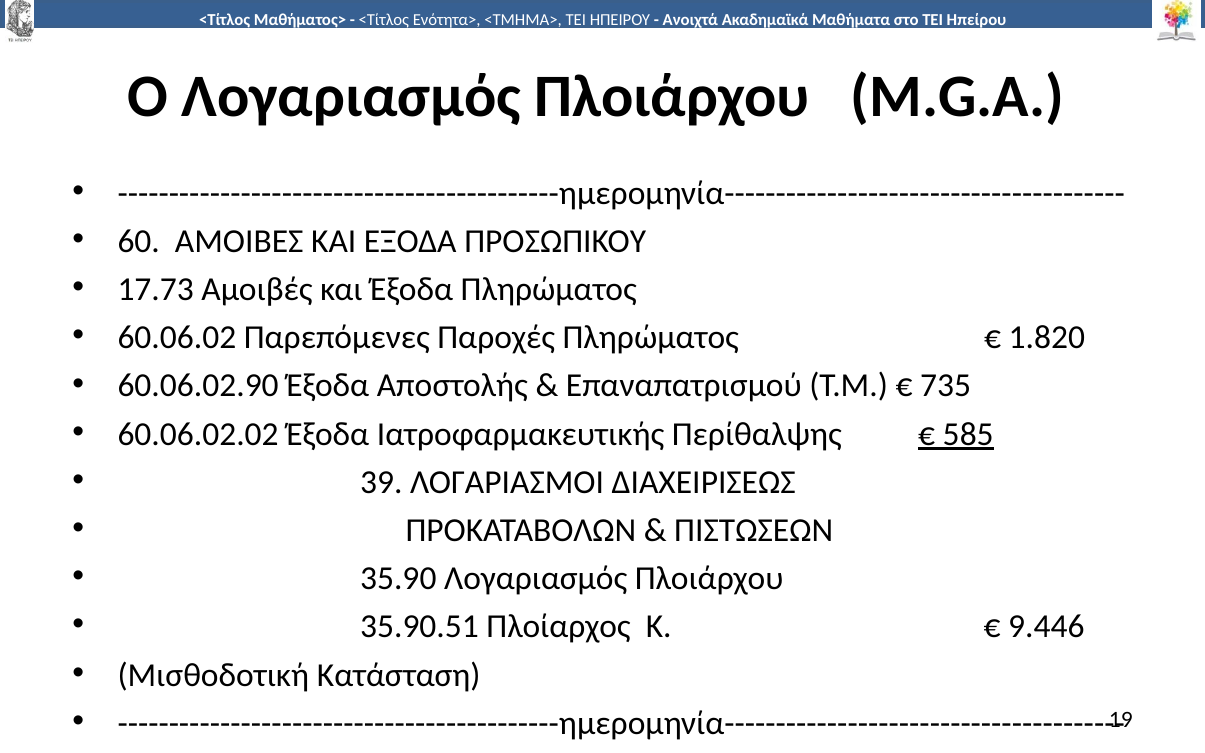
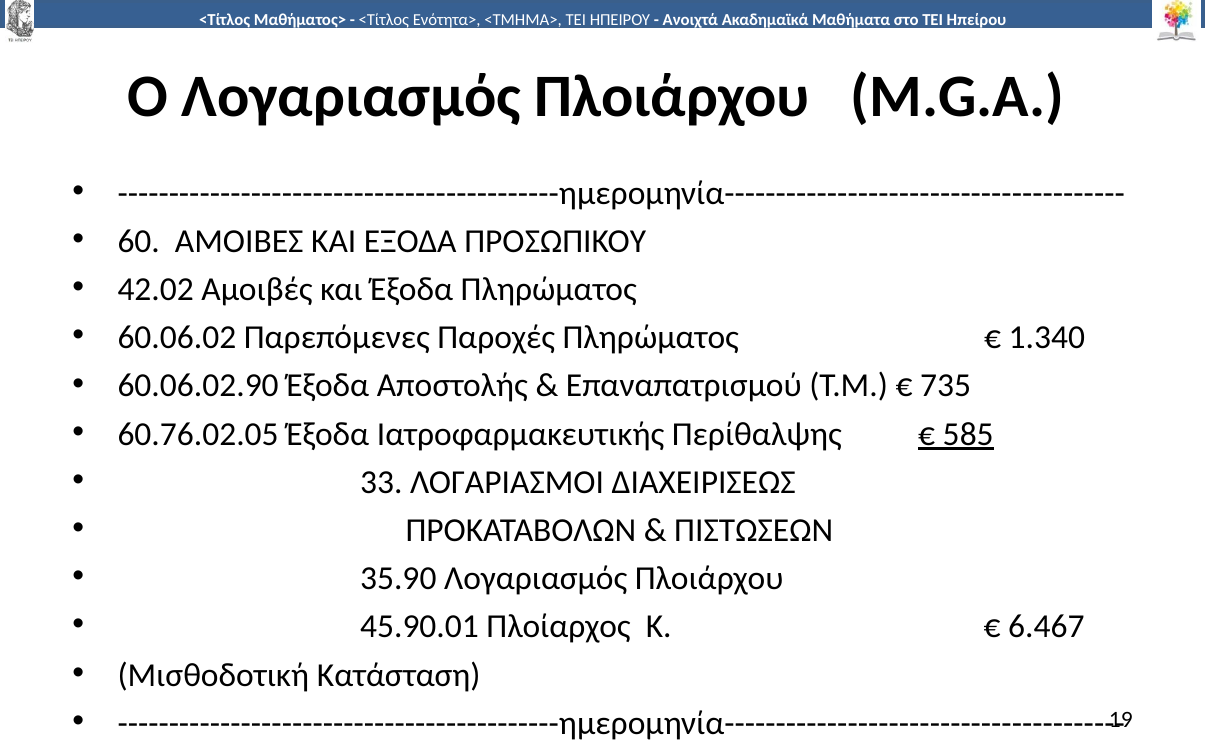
17.73: 17.73 -> 42.02 (156, 290)
1.820: 1.820 -> 1.340 (1047, 338)
60.06.02.02: 60.06.02.02 -> 60.76.02.05 (198, 434)
39: 39 -> 33 (381, 482)
35.90.51: 35.90.51 -> 45.90.01 (419, 627)
9.446: 9.446 -> 6.467 (1046, 627)
